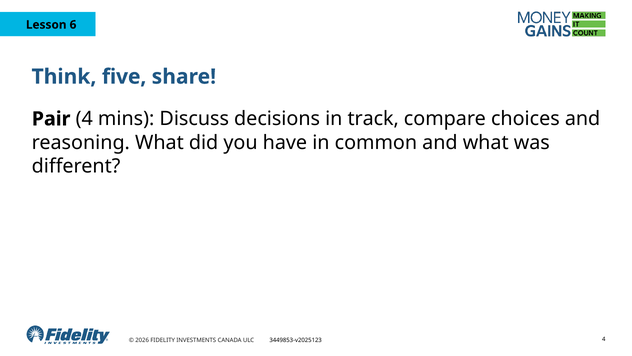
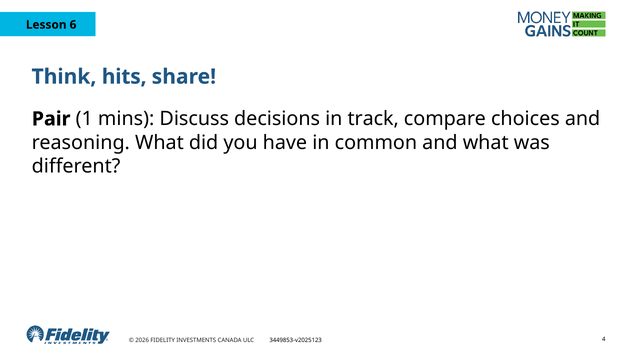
five: five -> hits (124, 77)
Pair 4: 4 -> 1 (84, 119)
